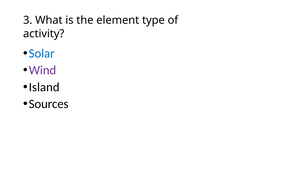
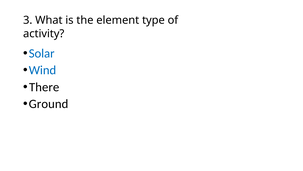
Wind colour: purple -> blue (42, 70)
Island: Island -> There (44, 87)
Sources: Sources -> Ground (49, 104)
